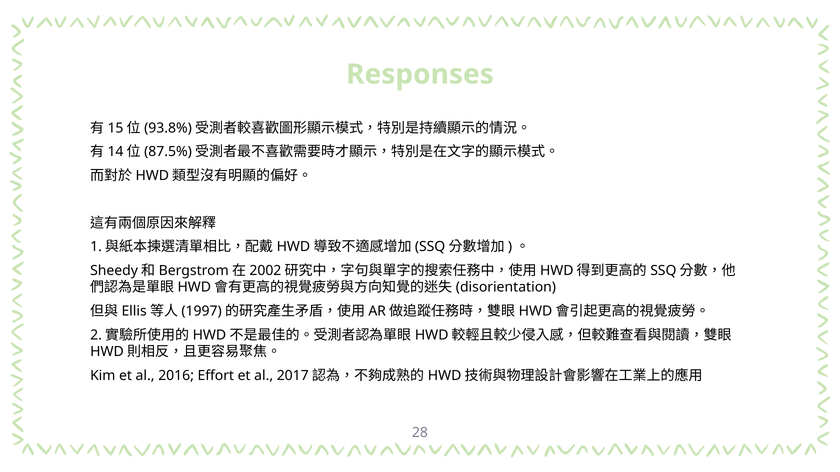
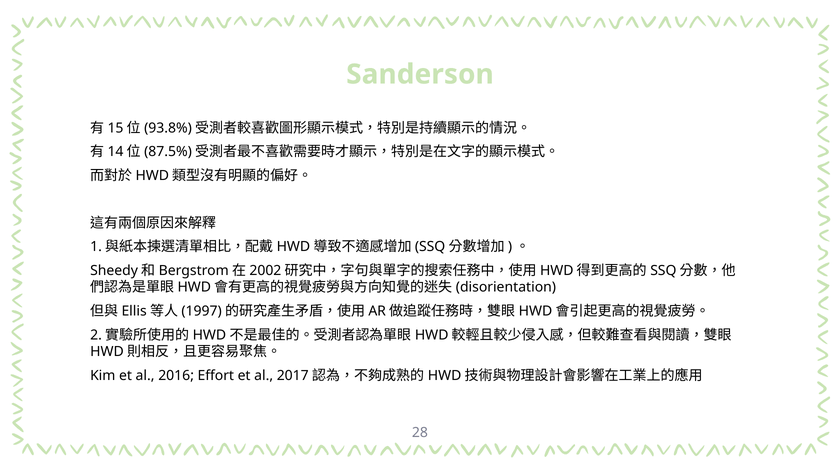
Responses: Responses -> Sanderson (420, 74)
